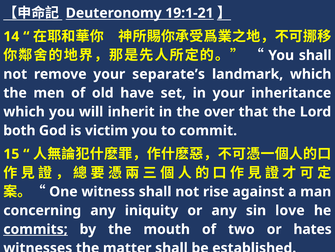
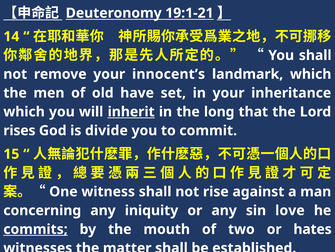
separate’s: separate’s -> innocent’s (169, 74)
inherit underline: none -> present (131, 111)
over: over -> long (219, 111)
both: both -> rises (19, 130)
victim: victim -> divide (106, 130)
